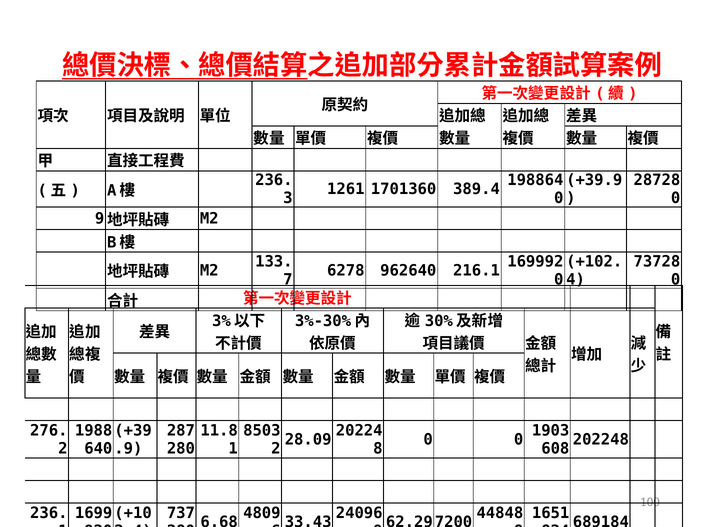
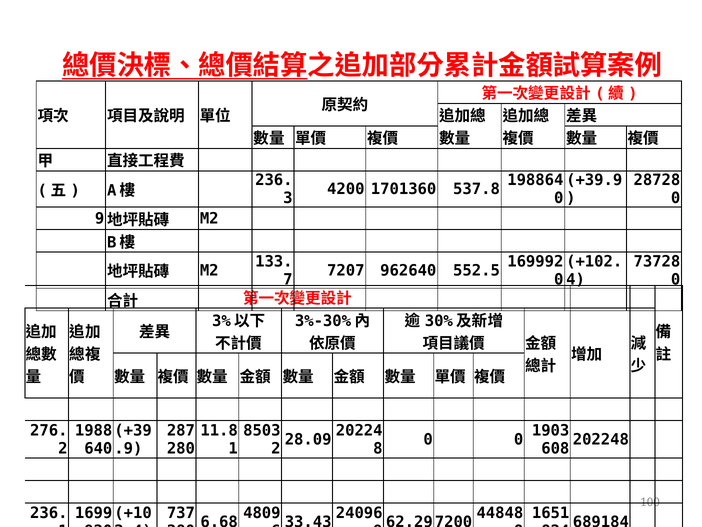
1261: 1261 -> 4200 (346, 189)
389.4: 389.4 -> 537.8 (476, 189)
6278: 6278 -> 7207 (346, 270)
216.1: 216.1 -> 552.5 (476, 270)
